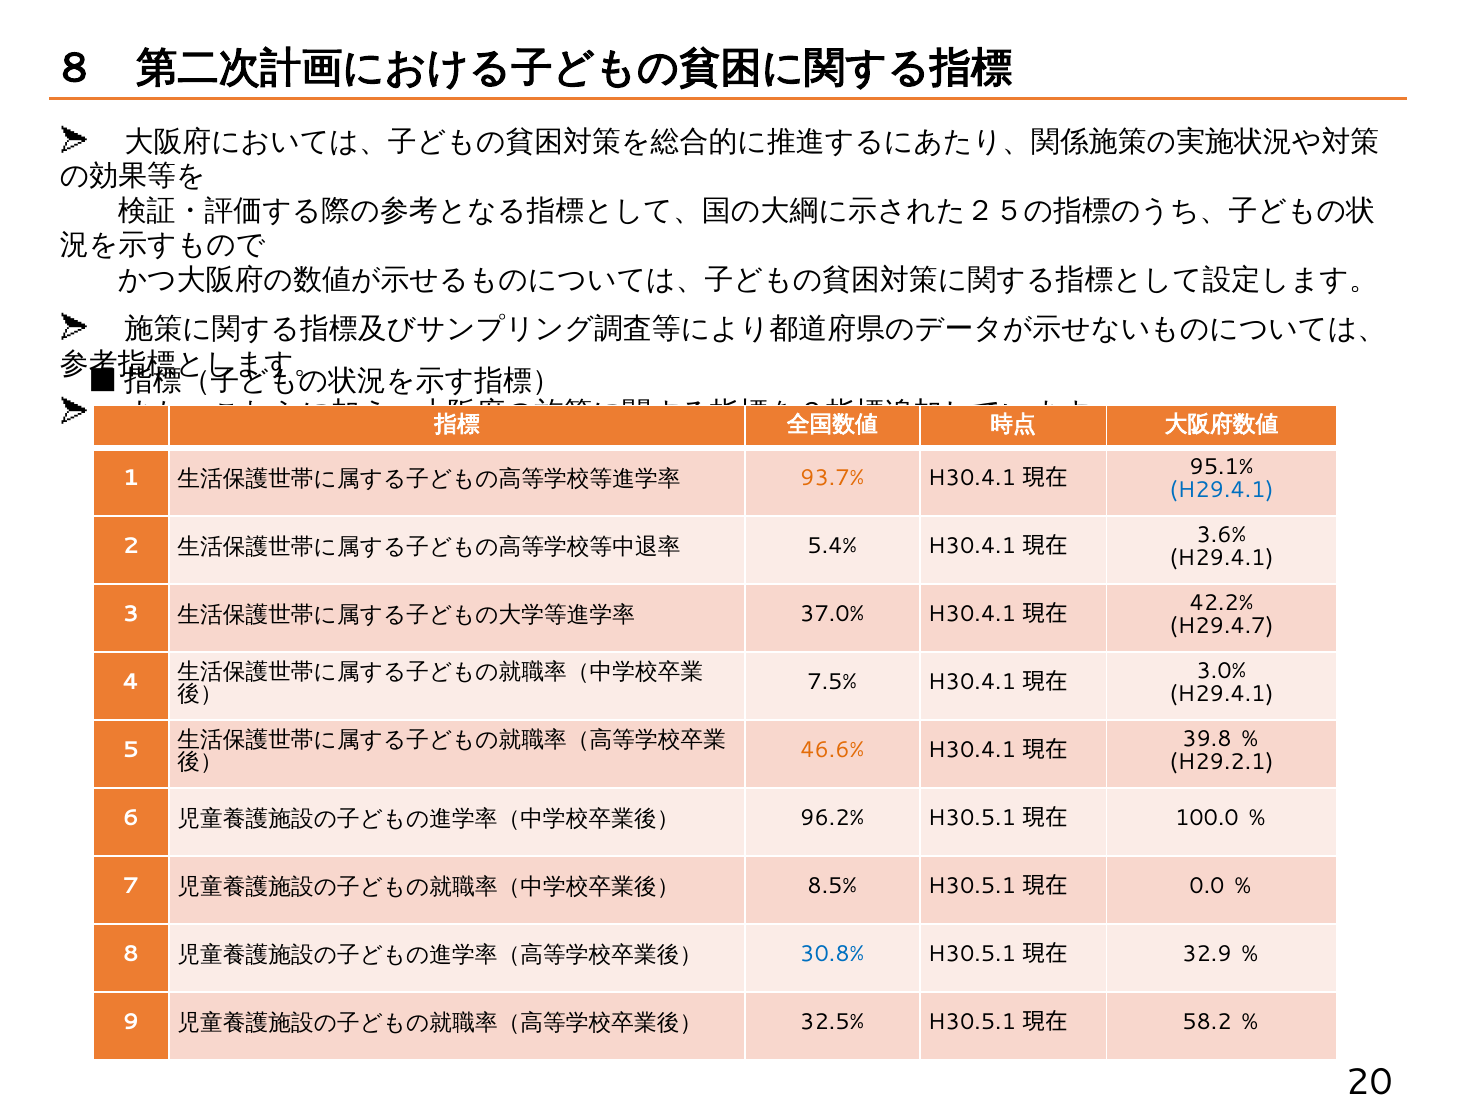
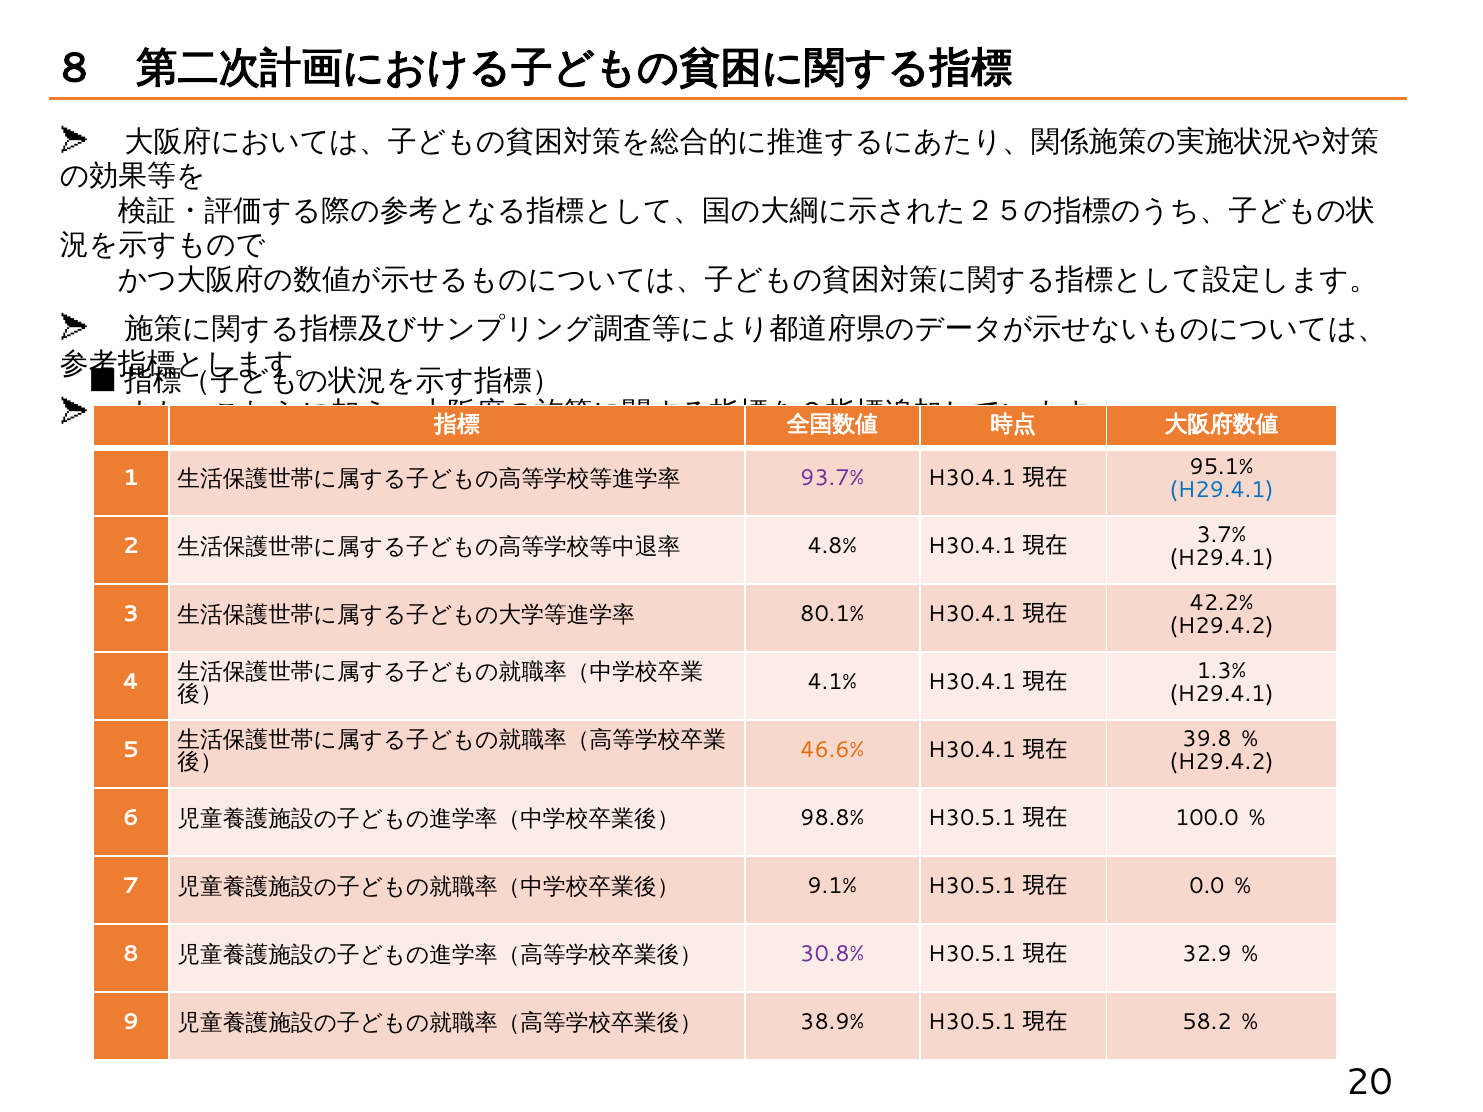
93.7% colour: orange -> purple (832, 479)
3.6%: 3.6% -> 3.7% (1221, 535)
5.4%: 5.4% -> 4.8% (832, 547)
37.0%: 37.0% -> 80.1% (832, 615)
H29.4.7: H29.4.7 -> H29.4.2 (1222, 626)
3.0%: 3.0% -> 1.3% (1221, 671)
7.5%: 7.5% -> 4.1% (832, 682)
H29.2.1: H29.2.1 -> H29.4.2 (1222, 762)
96.2%: 96.2% -> 98.8% (832, 818)
8.5%: 8.5% -> 9.1% (832, 886)
30.8% colour: blue -> purple (832, 954)
32.5%: 32.5% -> 38.9% (832, 1022)
